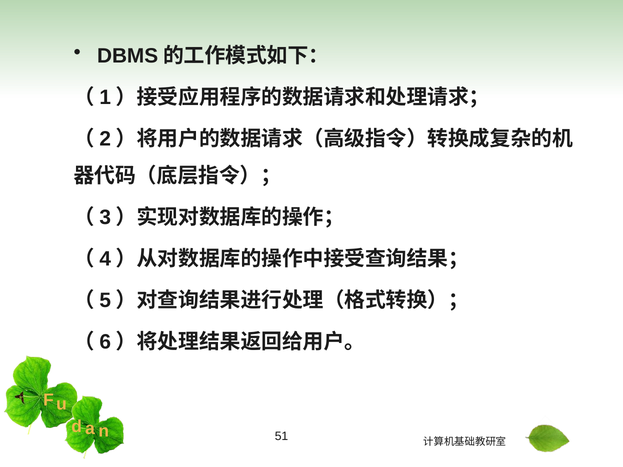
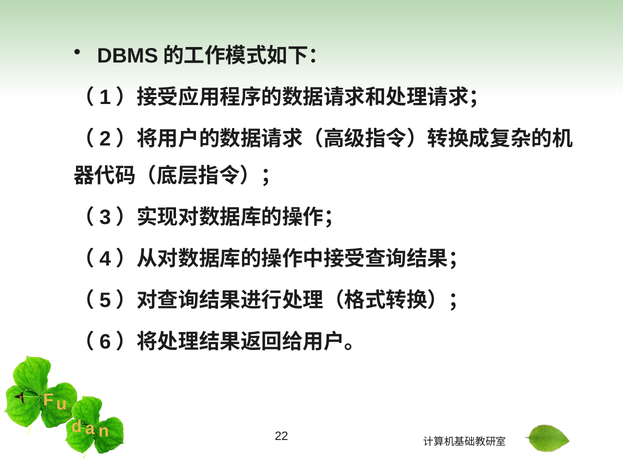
51: 51 -> 22 (281, 437)
